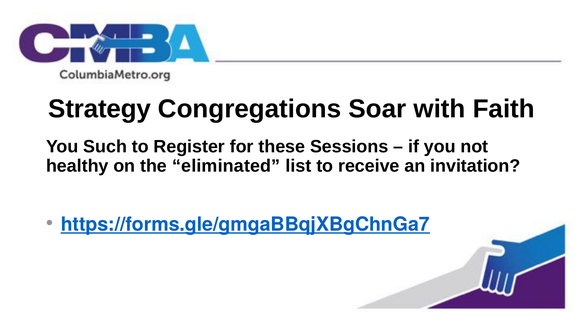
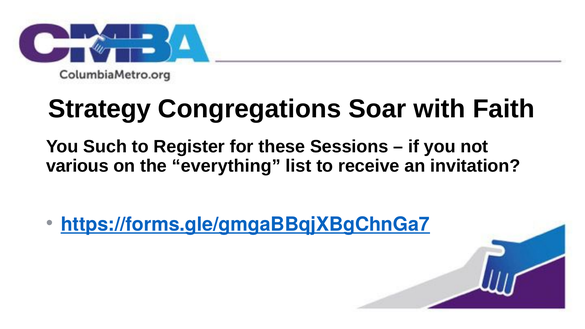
healthy: healthy -> various (77, 166)
eliminated: eliminated -> everything (226, 166)
